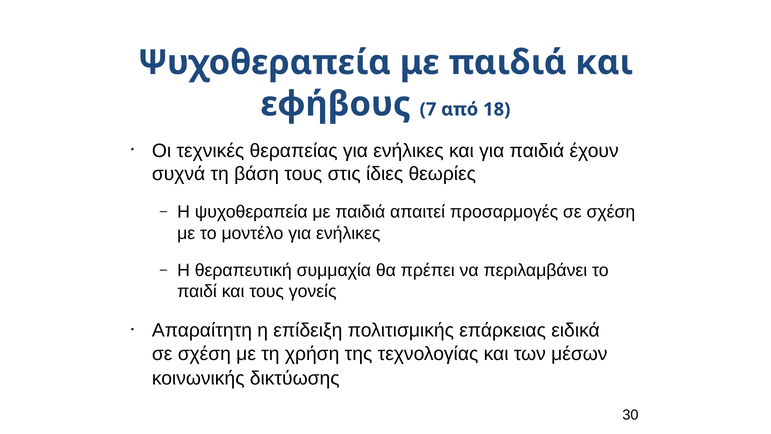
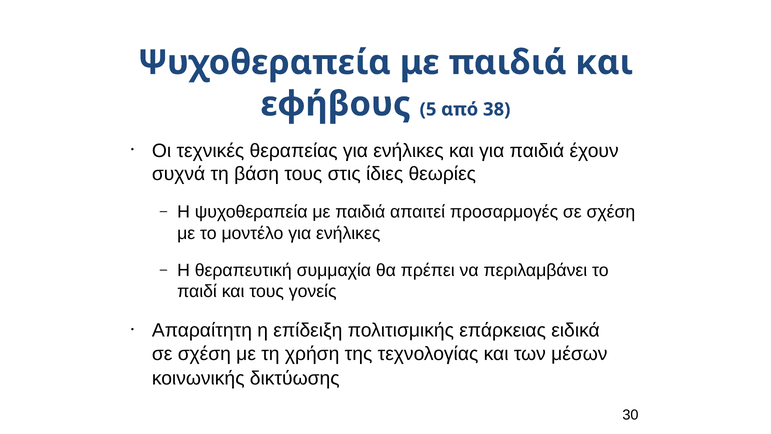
7: 7 -> 5 (428, 109)
18: 18 -> 38 (497, 109)
